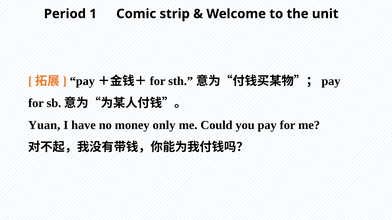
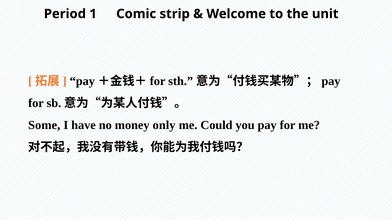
Yuan: Yuan -> Some (44, 125)
